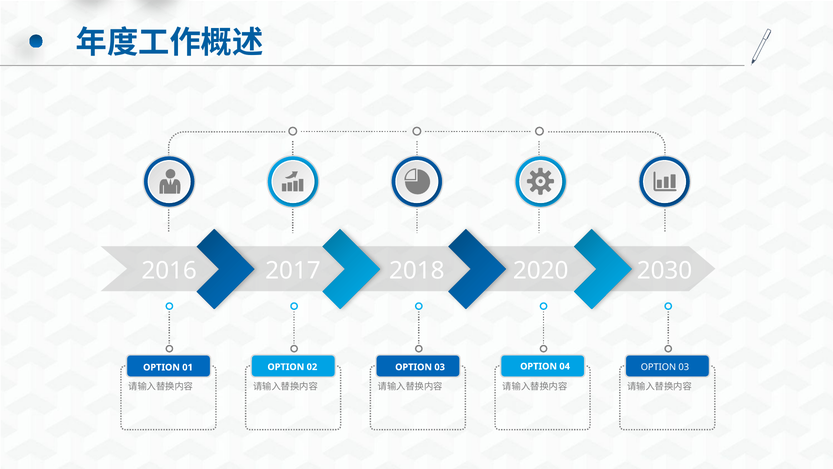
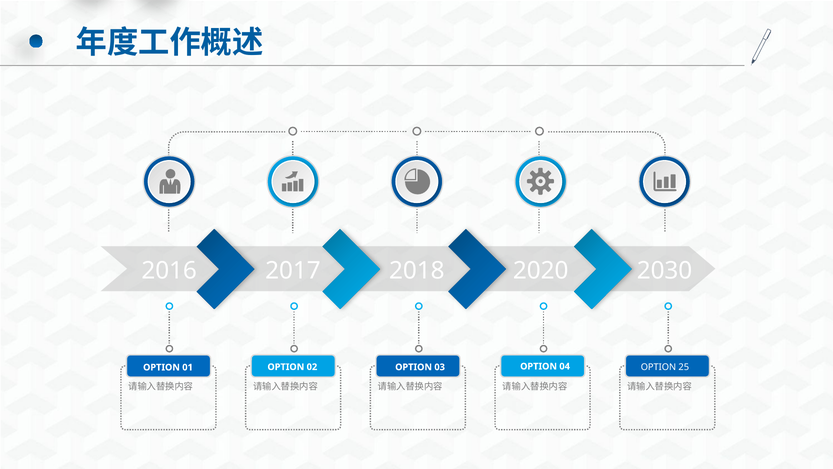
03: 03 -> 25 (684, 367)
